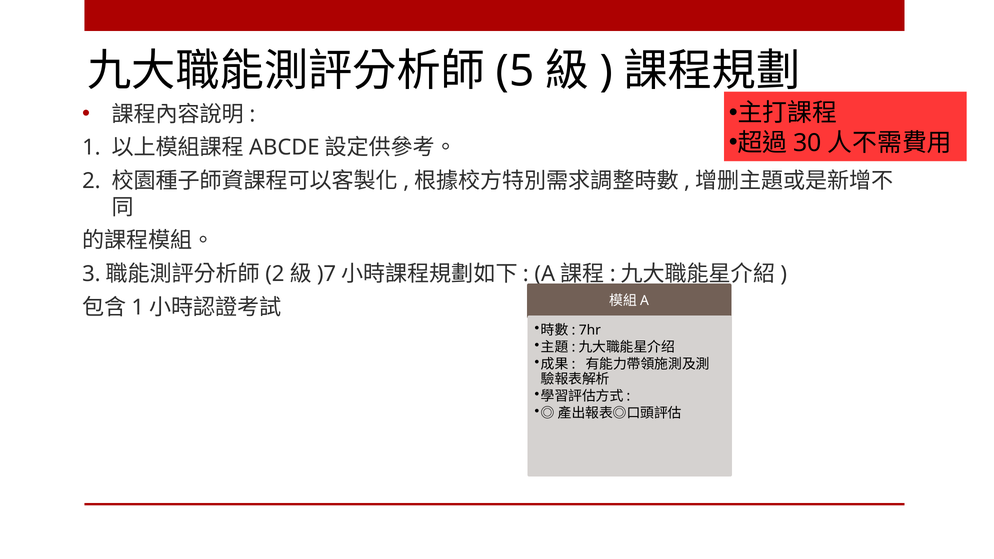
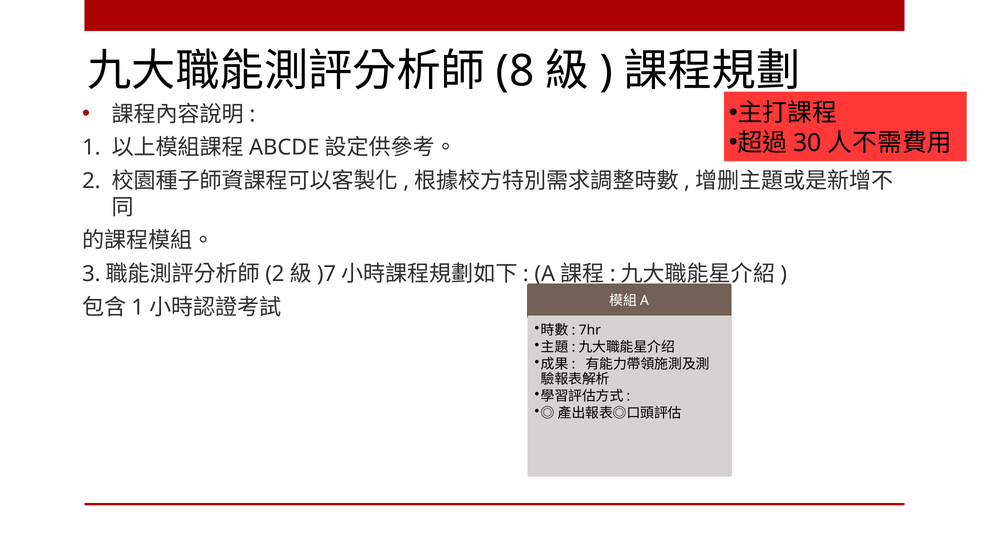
5: 5 -> 8 (515, 71)
